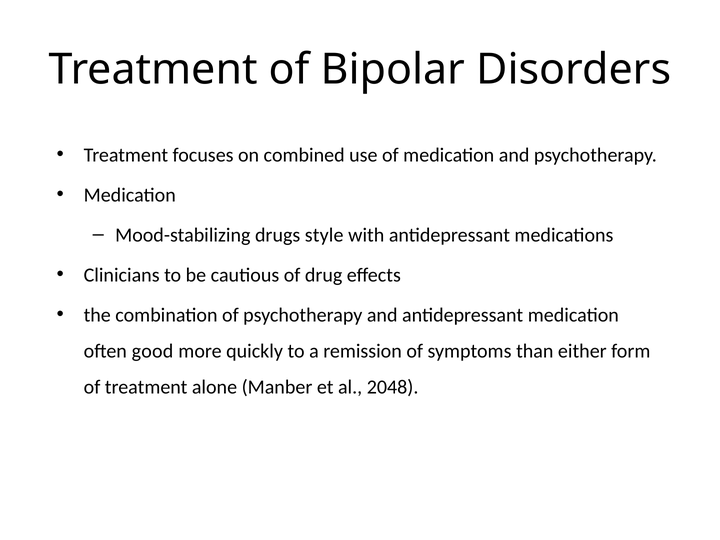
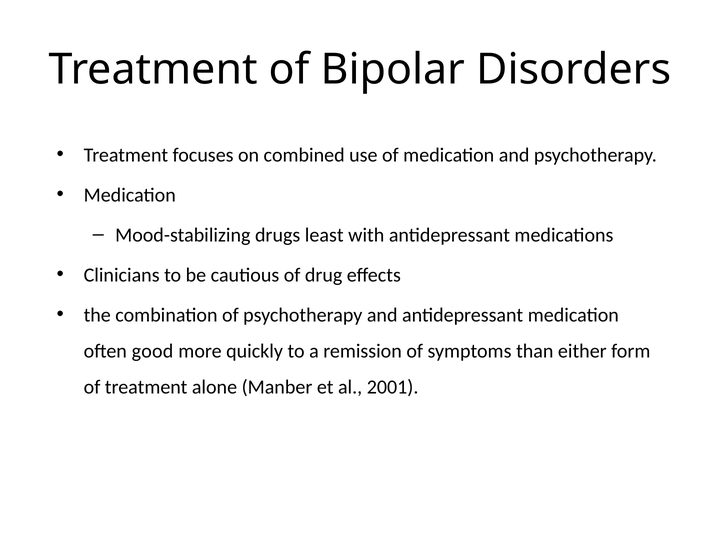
style: style -> least (324, 235)
2048: 2048 -> 2001 (393, 387)
